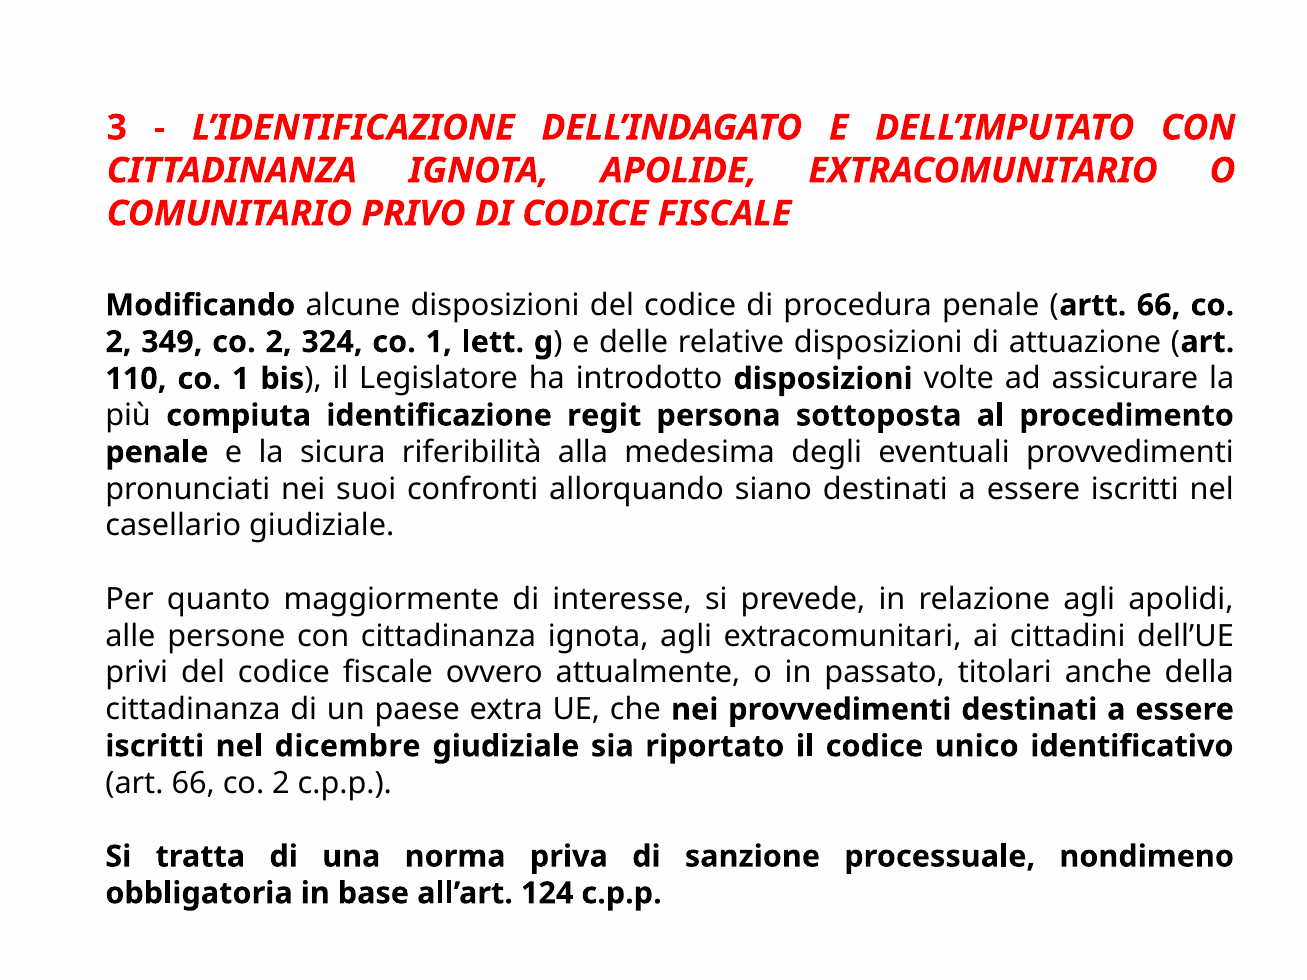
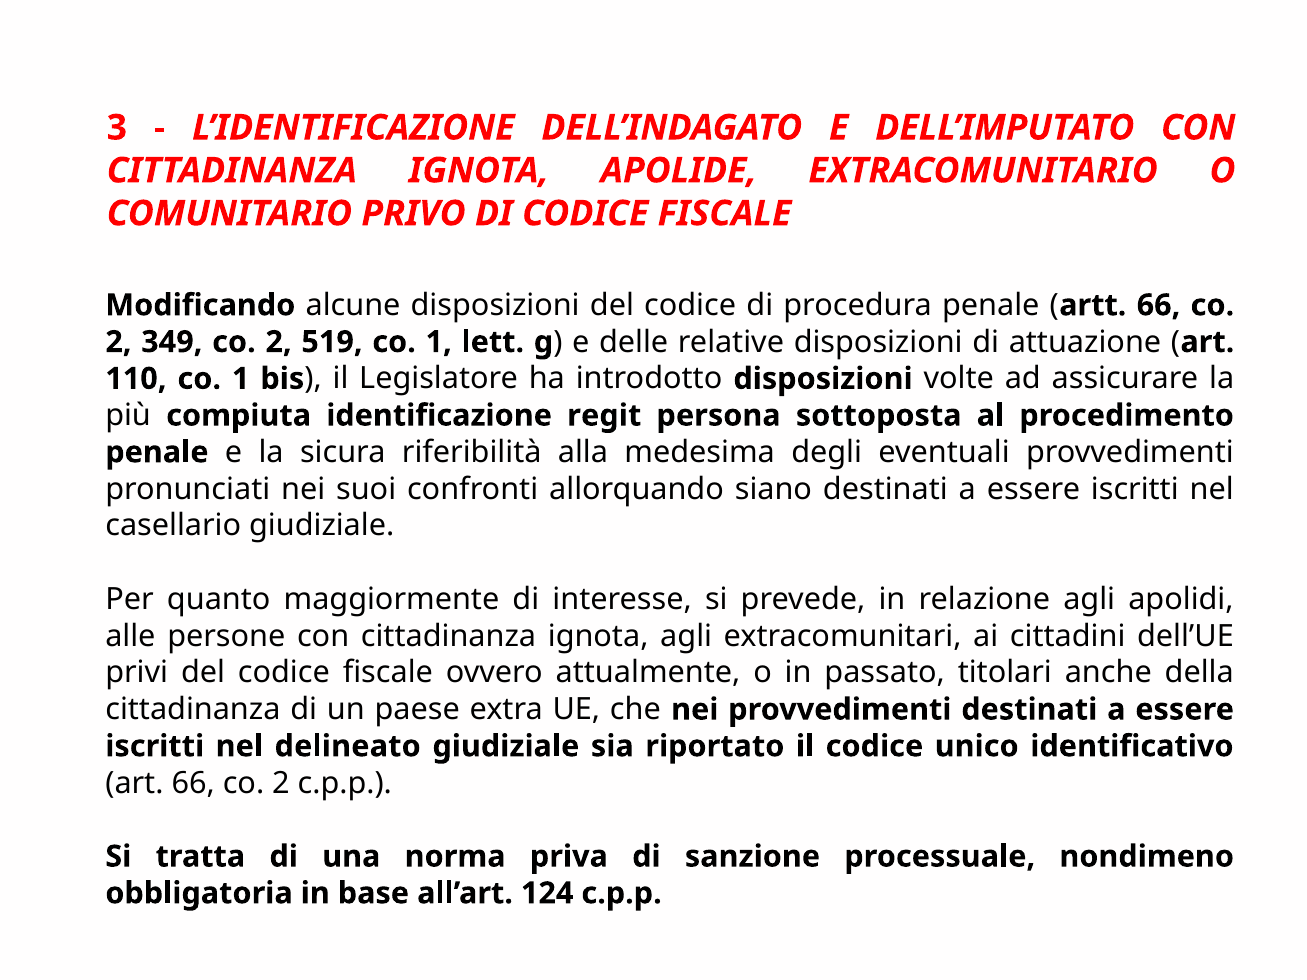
324: 324 -> 519 (332, 342)
dicembre: dicembre -> delineato (348, 746)
